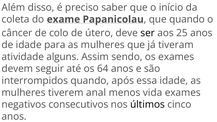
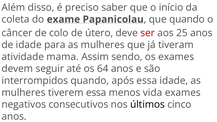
ser colour: black -> red (148, 33)
alguns: alguns -> mama (63, 57)
tiverem anal: anal -> essa (96, 93)
